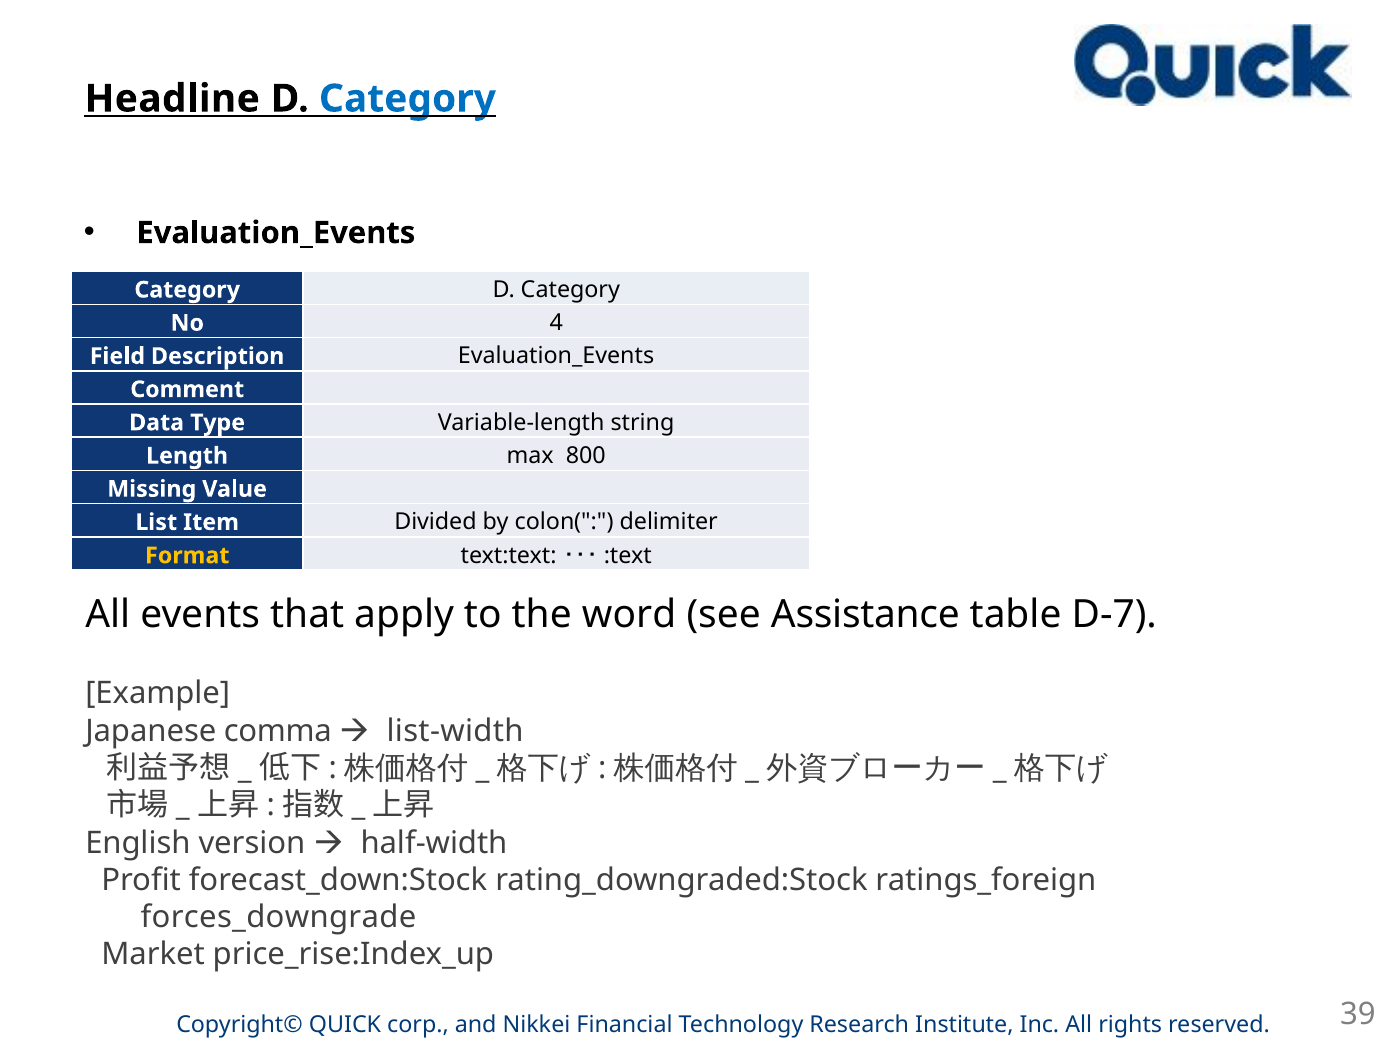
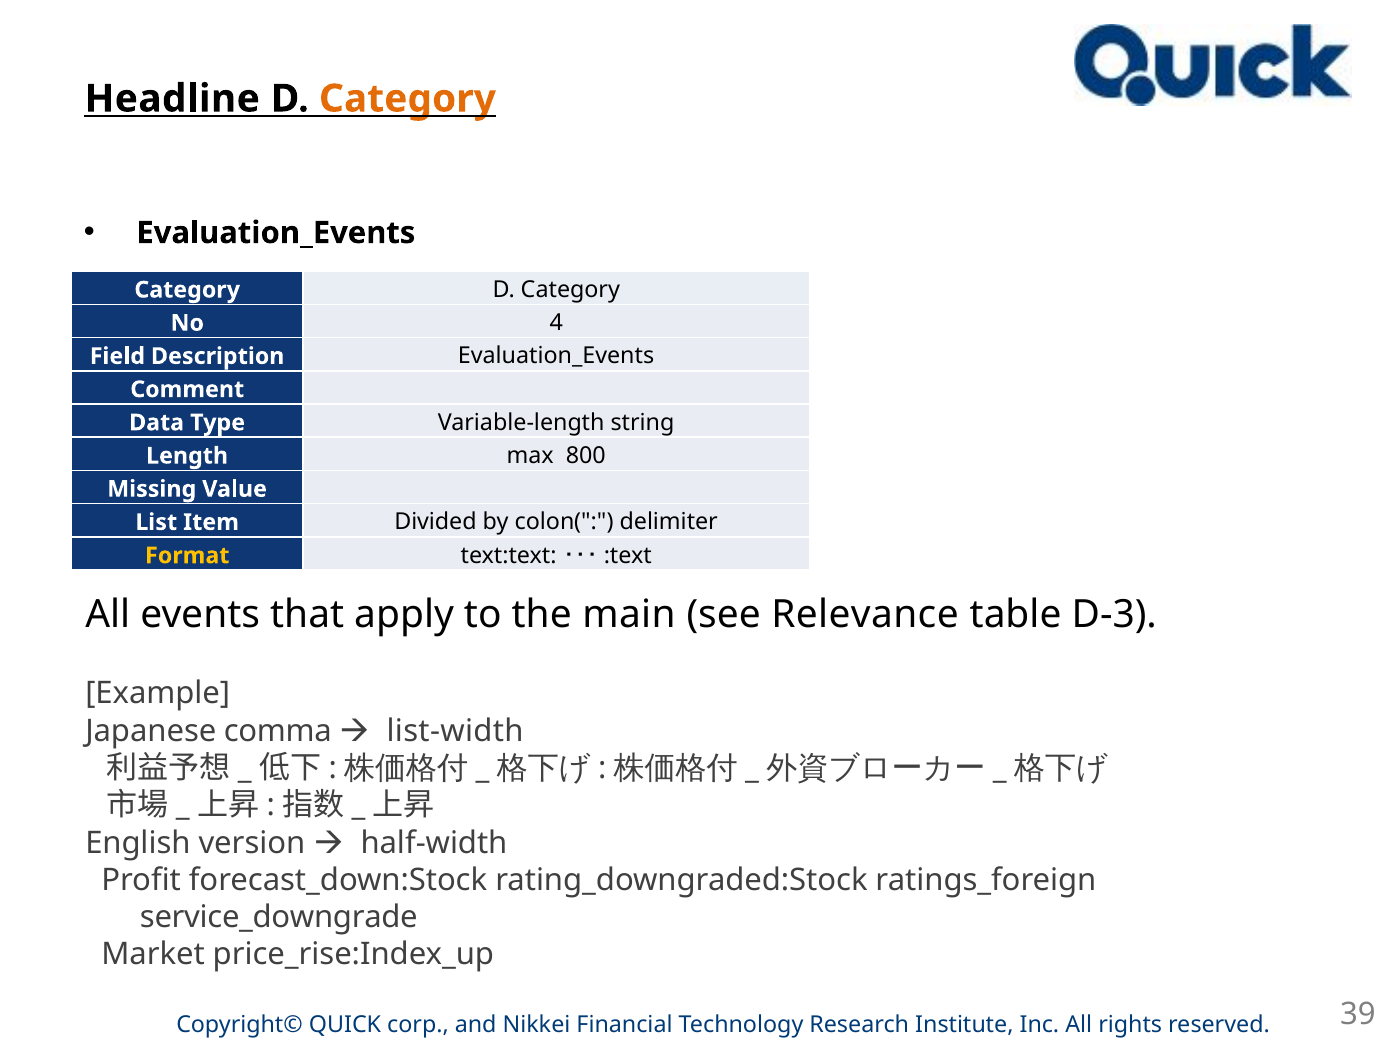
Category colour: blue -> orange (407, 99)
word: word -> main (629, 615)
Assistance: Assistance -> Relevance (865, 615)
D-7: D-7 -> D-3 (1114, 615)
forces_downgrade: forces_downgrade -> service_downgrade (279, 918)
